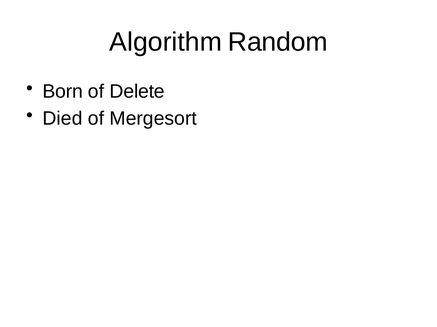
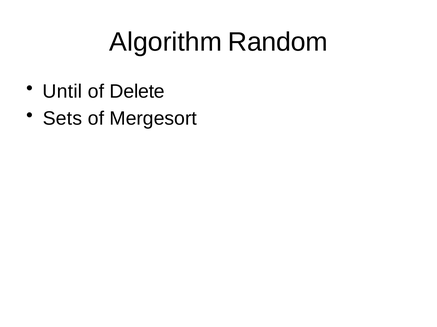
Born: Born -> Until (62, 92)
Died: Died -> Sets (62, 119)
